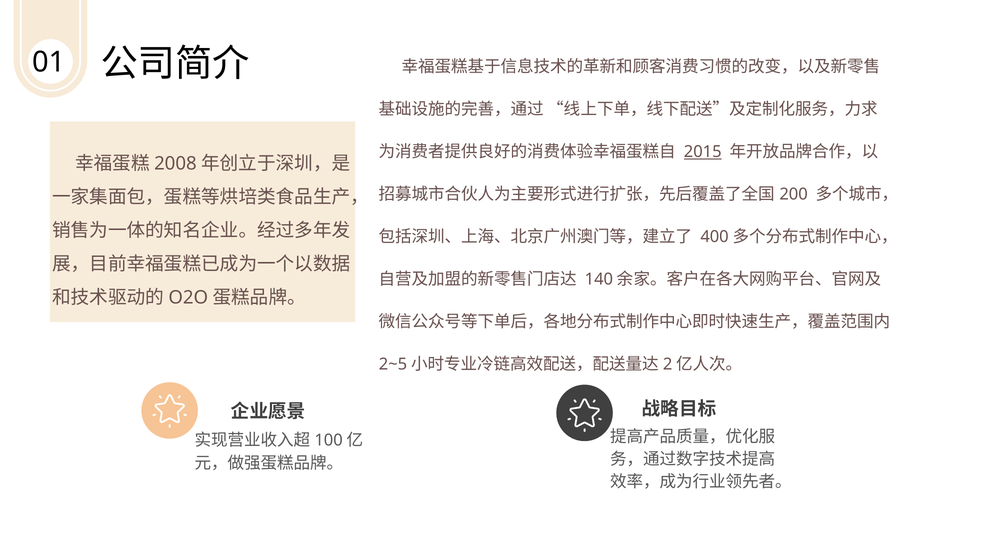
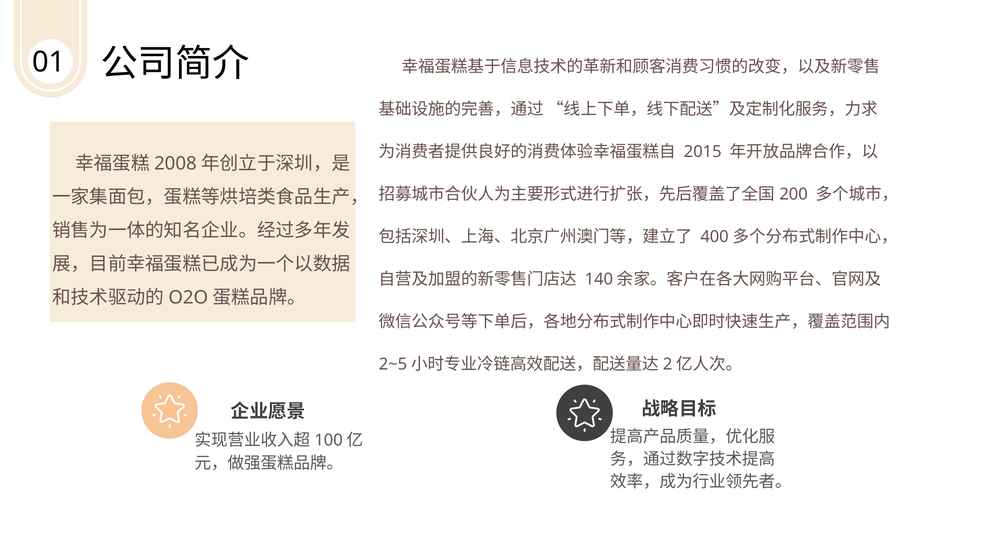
2015 underline: present -> none (703, 152)
